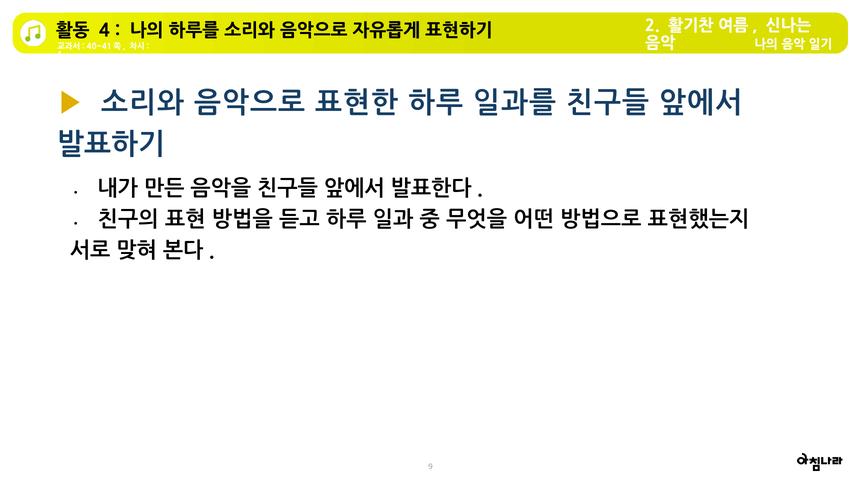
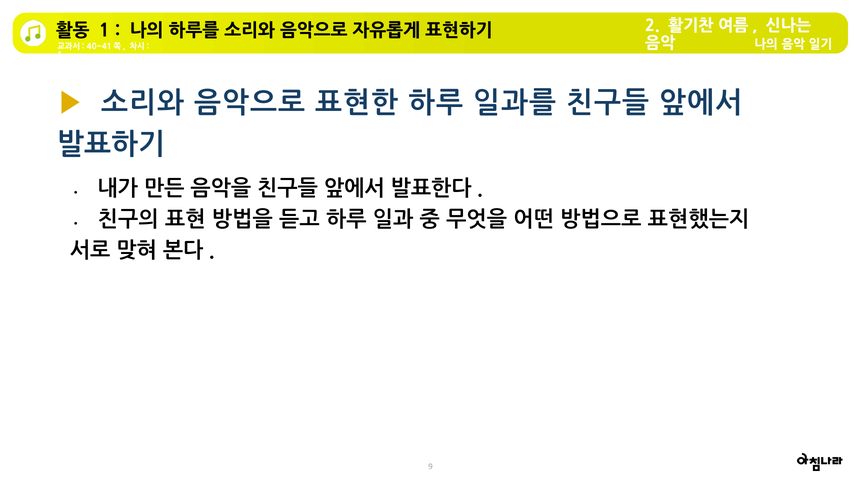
4: 4 -> 1 (104, 31)
